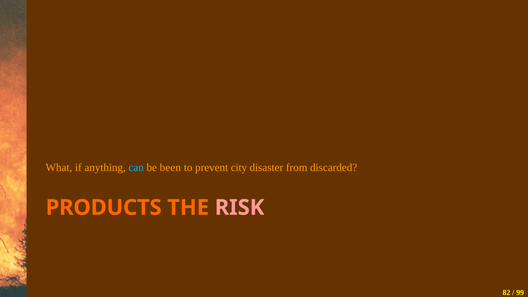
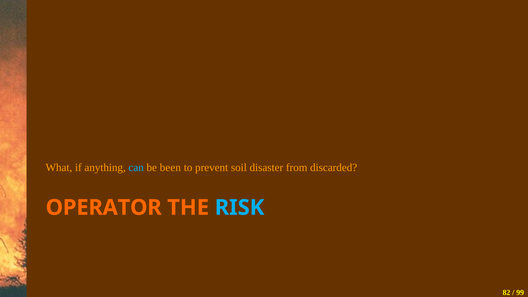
city: city -> soil (239, 168)
PRODUCTS: PRODUCTS -> OPERATOR (104, 208)
RISK colour: pink -> light blue (240, 208)
